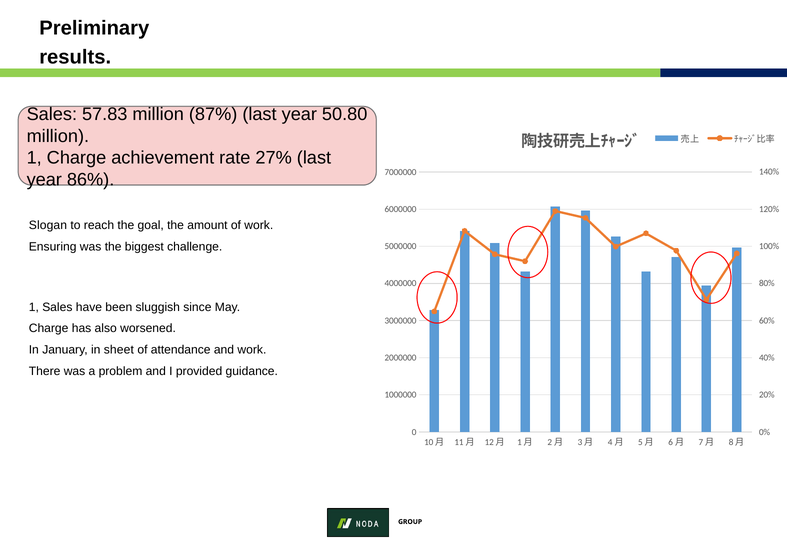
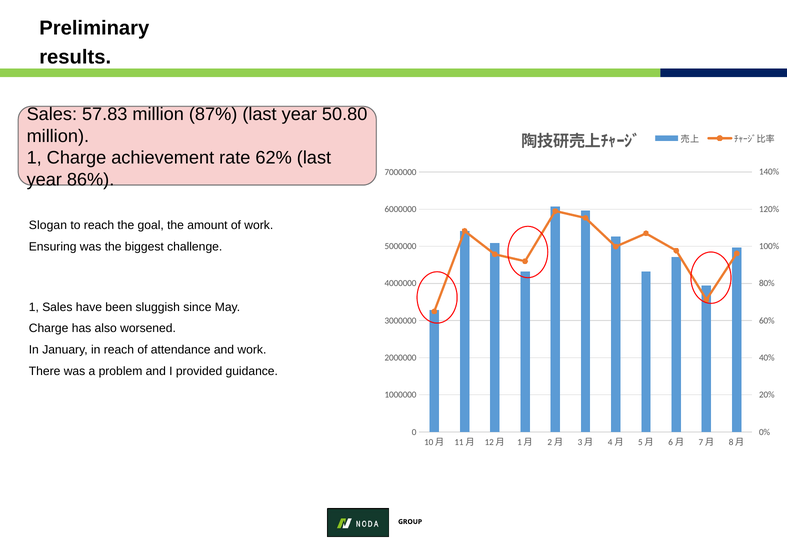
27%: 27% -> 62% (274, 158)
in sheet: sheet -> reach (119, 350)
